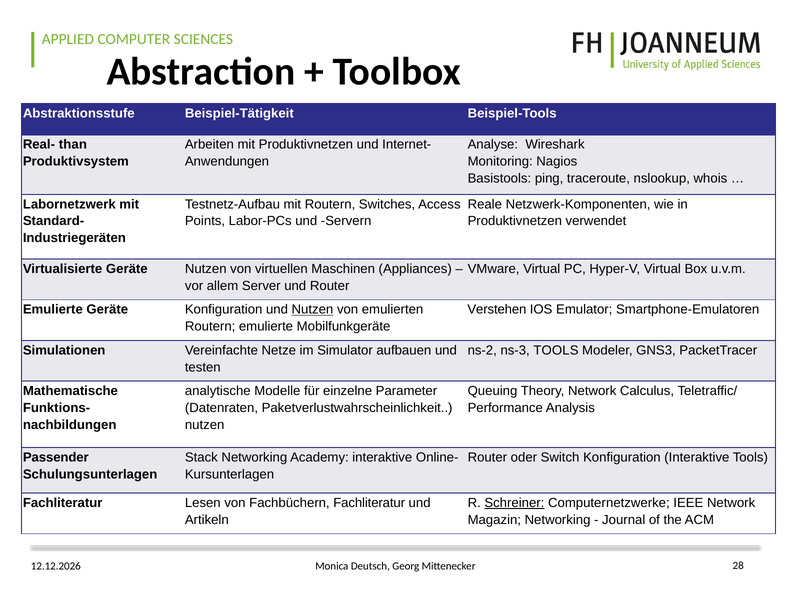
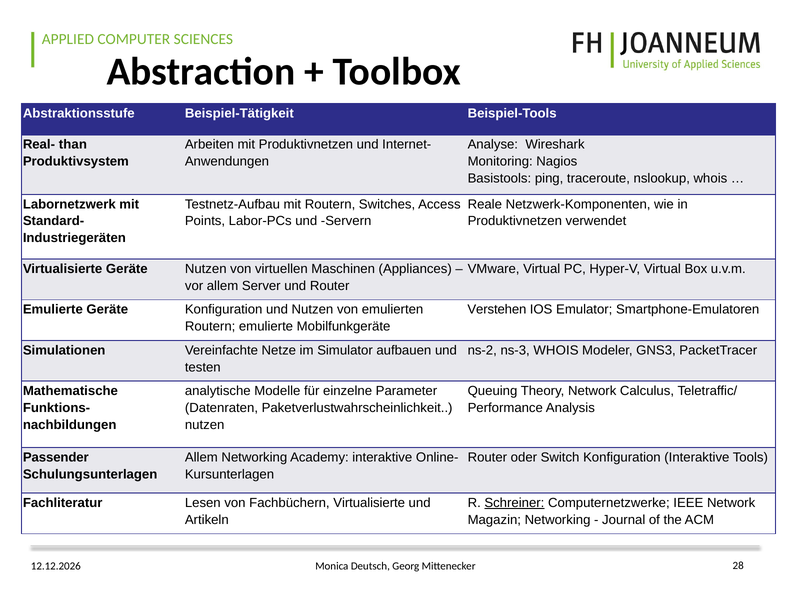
Nutzen underline: present -> none (312, 310)
ns-3 TOOLS: TOOLS -> WHOIS (556, 350)
Stack: Stack -> Allem (201, 458)
Fachbüchern Fachliteratur: Fachliteratur -> Virtualisierte (369, 503)
